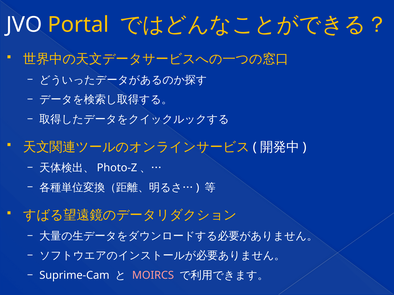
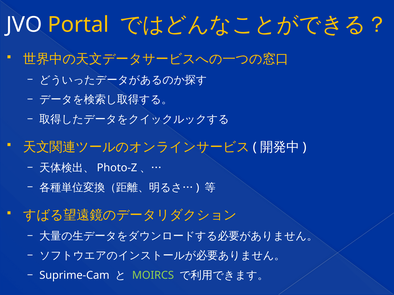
MOIRCS colour: pink -> light green (153, 276)
